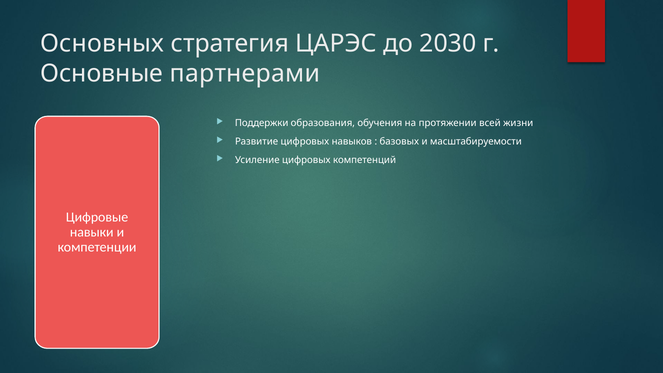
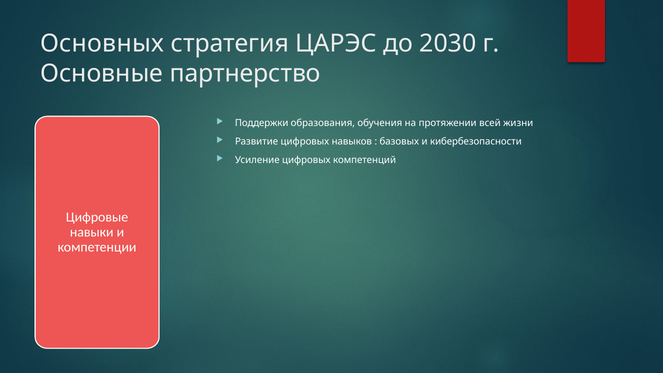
партнерами: партнерами -> партнерство (245, 74)
масштабируемости: масштабируемости -> кибербезопасности (476, 141)
